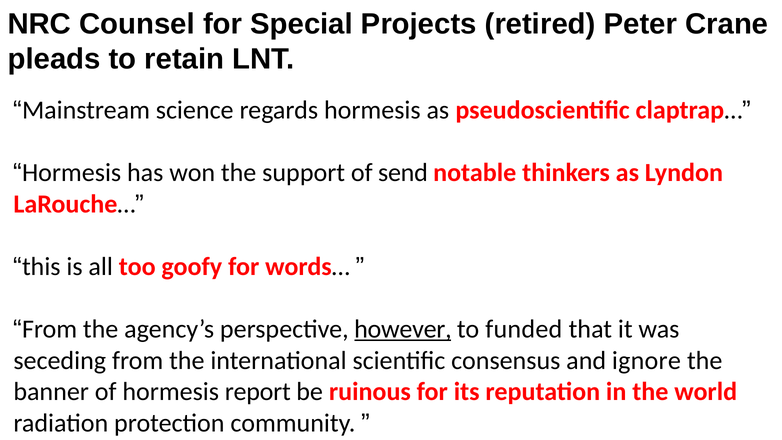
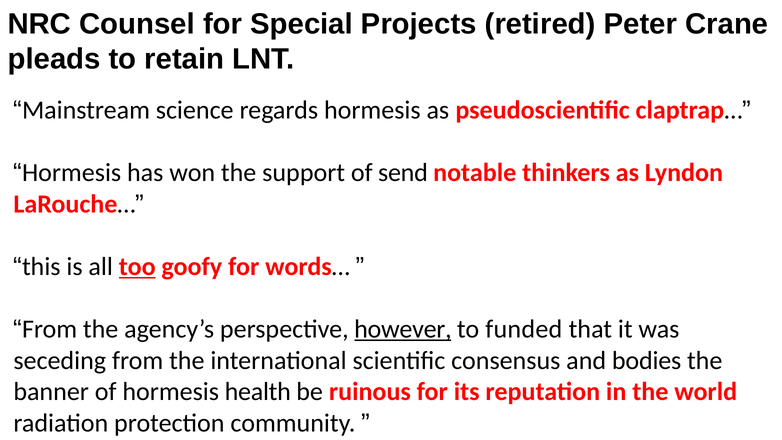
too underline: none -> present (137, 267)
ignore: ignore -> bodies (647, 360)
report: report -> health (258, 392)
